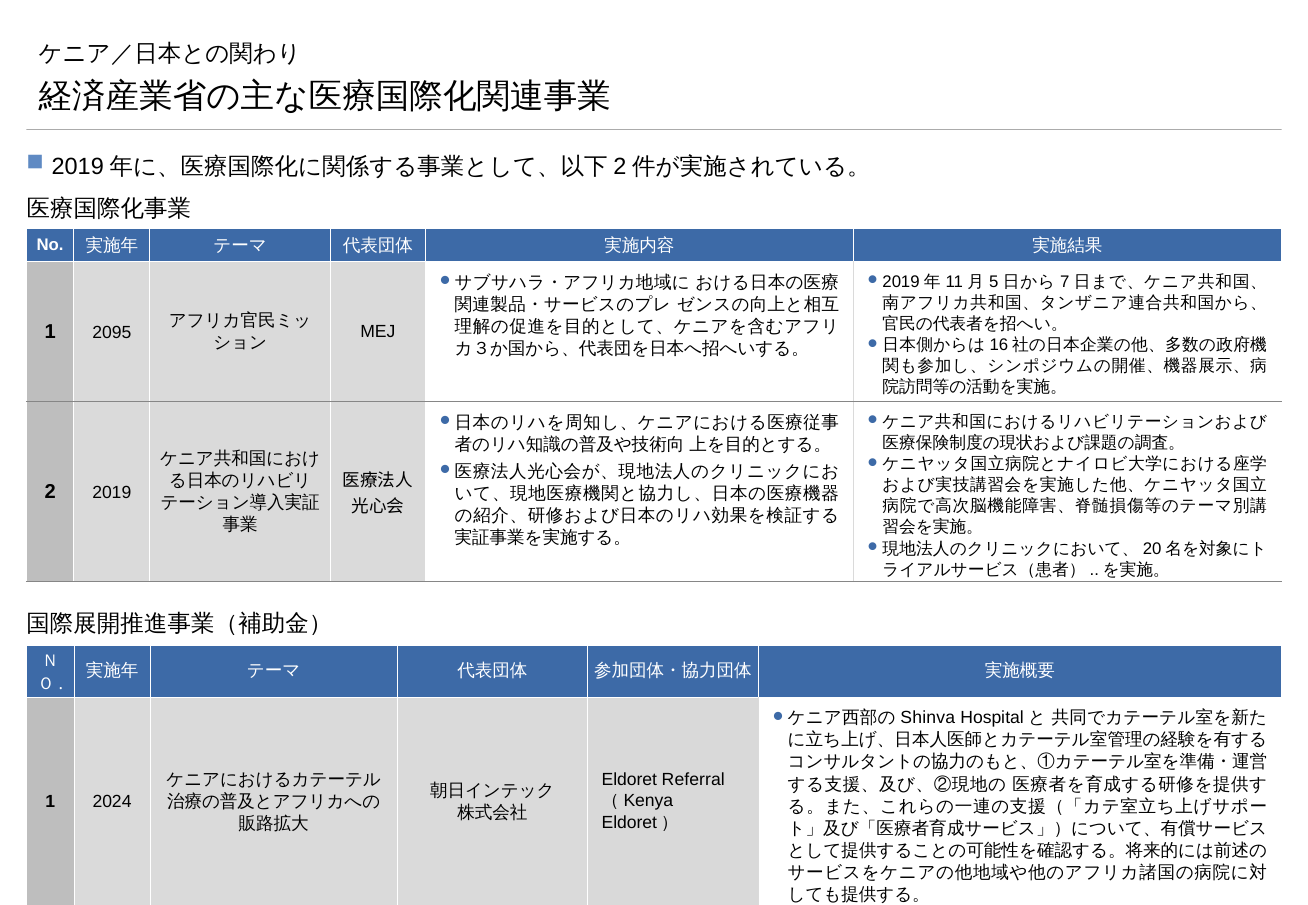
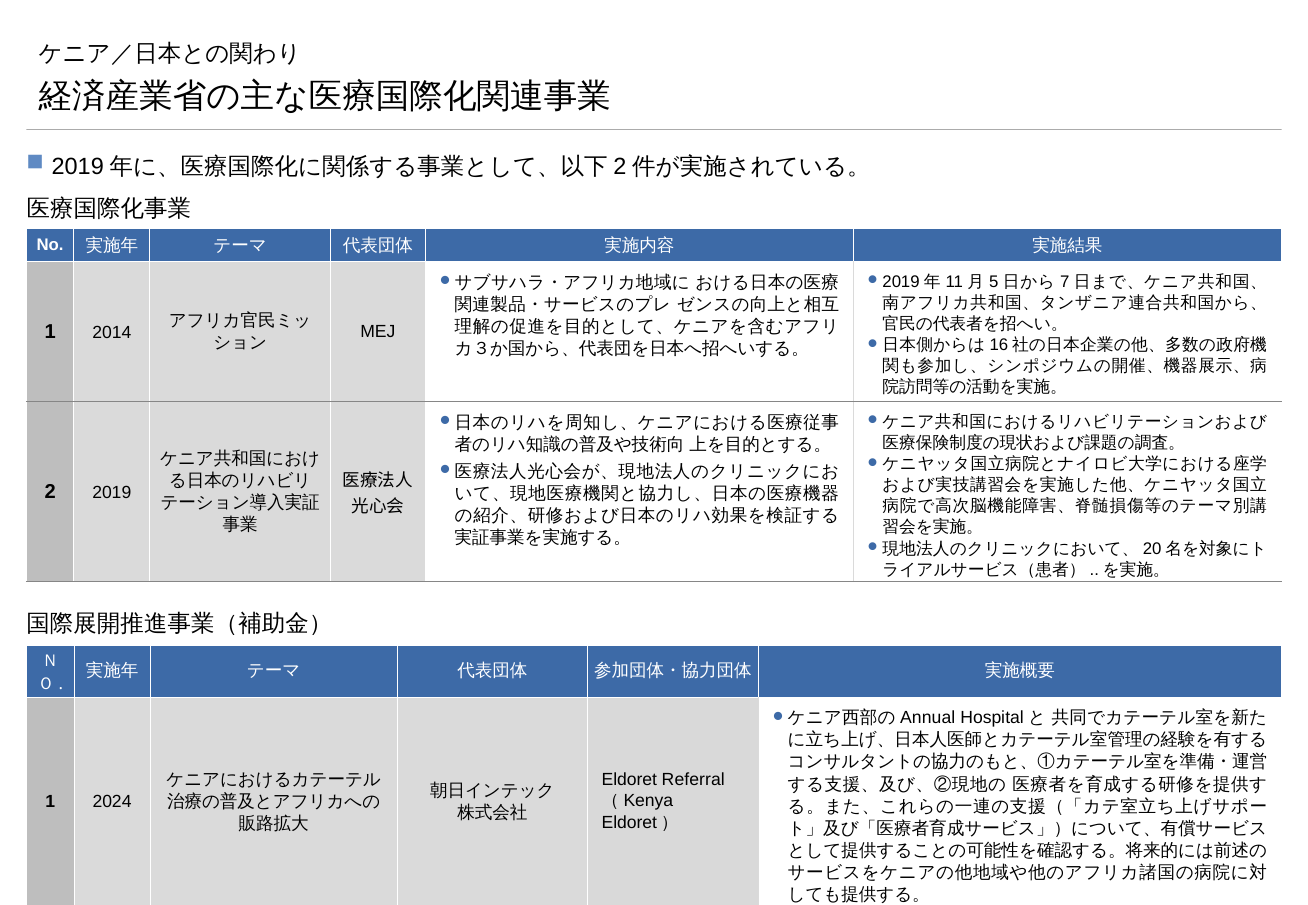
2095: 2095 -> 2014 (112, 333)
Shinva: Shinva -> Annual (928, 718)
